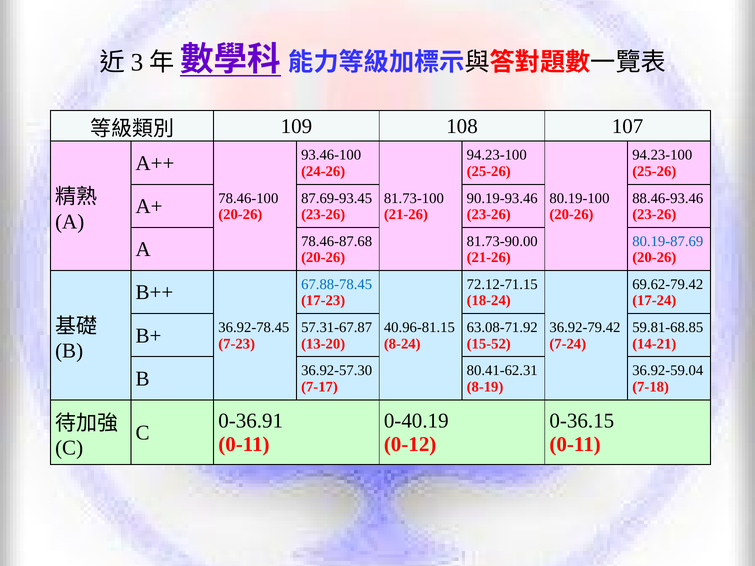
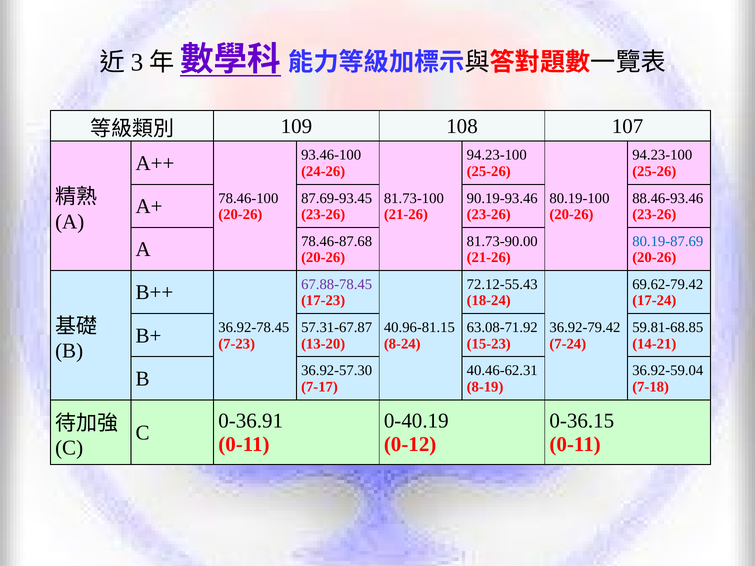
67.88-78.45 colour: blue -> purple (337, 284)
72.12-71.15: 72.12-71.15 -> 72.12-55.43 (502, 284)
15-52: 15-52 -> 15-23 (489, 344)
80.41-62.31: 80.41-62.31 -> 40.46-62.31 (502, 371)
